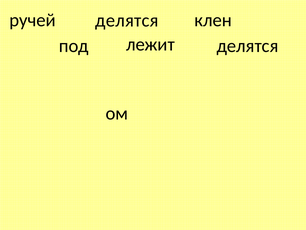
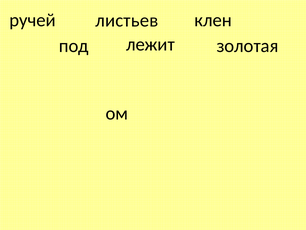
делятся: делятся -> листьев (127, 20)
лежит делятся: делятся -> золотая (248, 46)
